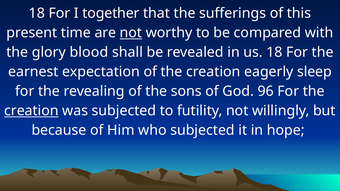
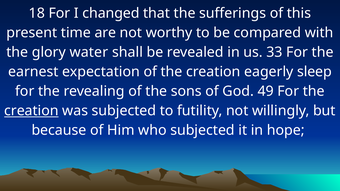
together: together -> changed (111, 13)
not underline: present -> none (131, 33)
blood: blood -> water (89, 52)
us 18: 18 -> 33 (275, 52)
96: 96 -> 49 (266, 91)
